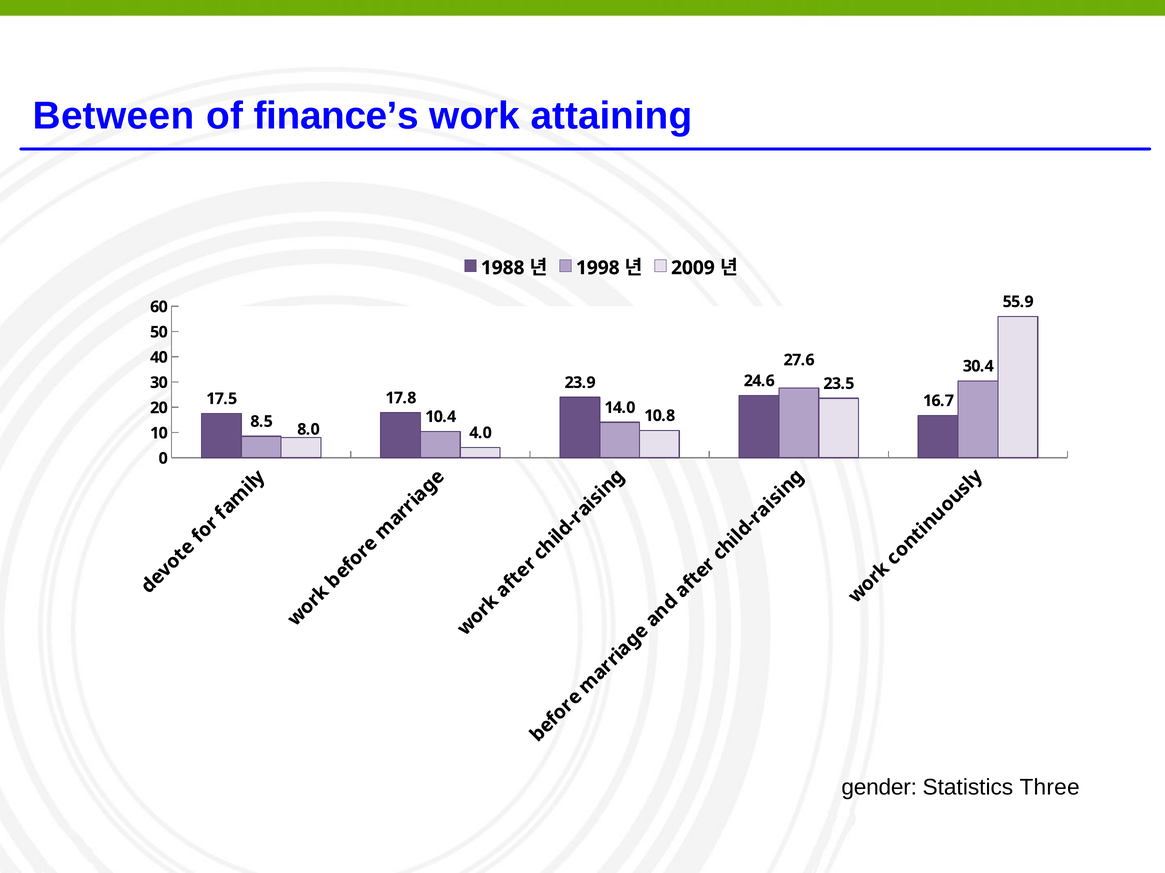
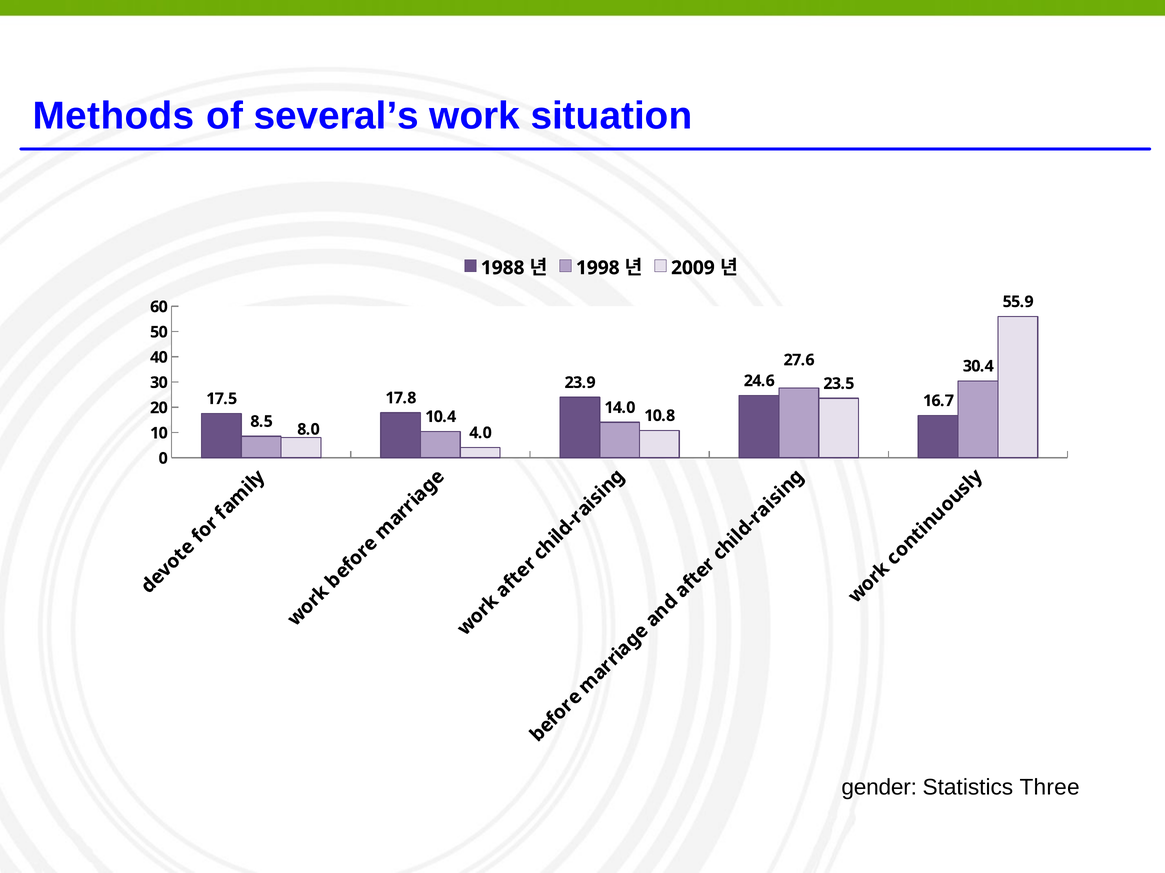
Between: Between -> Methods (114, 116)
finance’s: finance’s -> several’s (336, 116)
attaining: attaining -> situation (611, 116)
